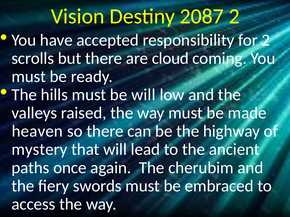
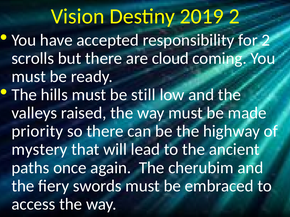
2087: 2087 -> 2019 (202, 16)
be will: will -> still (143, 95)
heaven: heaven -> priority (37, 131)
